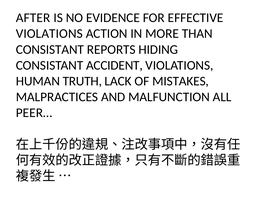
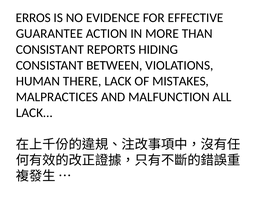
AFTER: AFTER -> ERROS (33, 18)
VIOLATIONS: VIOLATIONS -> GUARANTEE (49, 34)
ACCIDENT: ACCIDENT -> BETWEEN (114, 65)
TRUTH: TRUTH -> THERE (82, 81)
PEER…: PEER… -> LACK… (34, 113)
